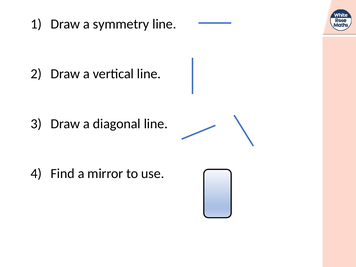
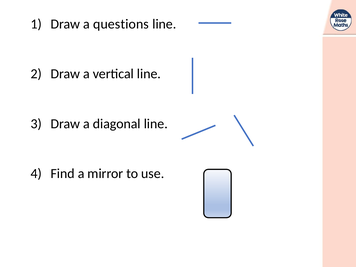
symmetry: symmetry -> questions (121, 24)
